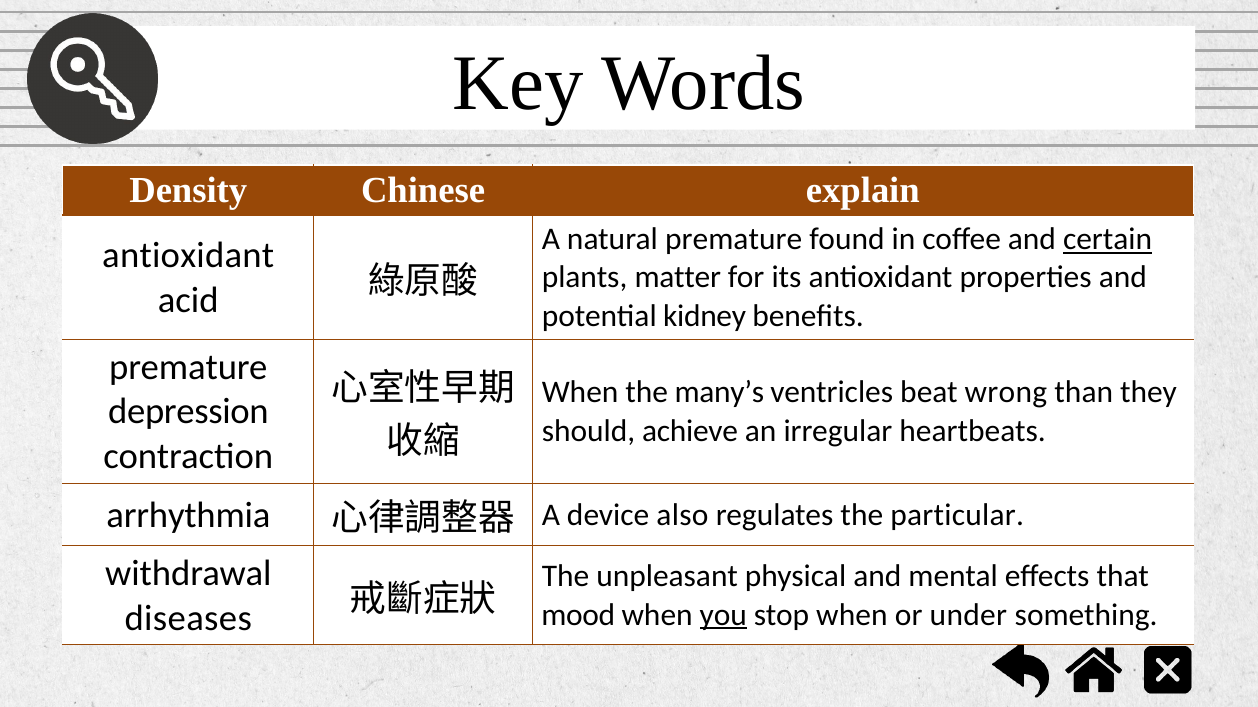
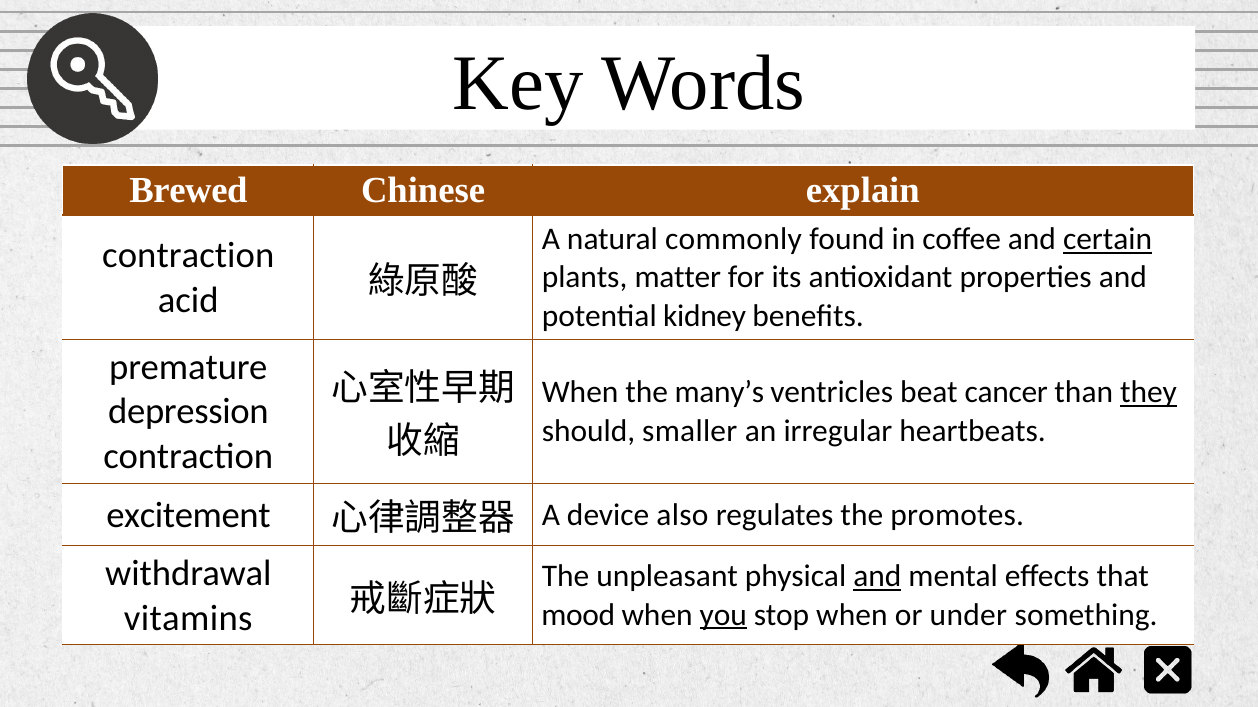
Density: Density -> Brewed (188, 190)
natural premature: premature -> commonly (734, 239)
antioxidant: antioxidant -> contraction (188, 255)
wrong: wrong -> cancer (1006, 393)
they underline: none -> present (1149, 393)
achieve: achieve -> smaller (690, 431)
arrhythmia: arrhythmia -> excitement (188, 515)
particular: particular -> promotes (957, 515)
and underline: none -> present (877, 577)
diseases: diseases -> vitamins (188, 619)
